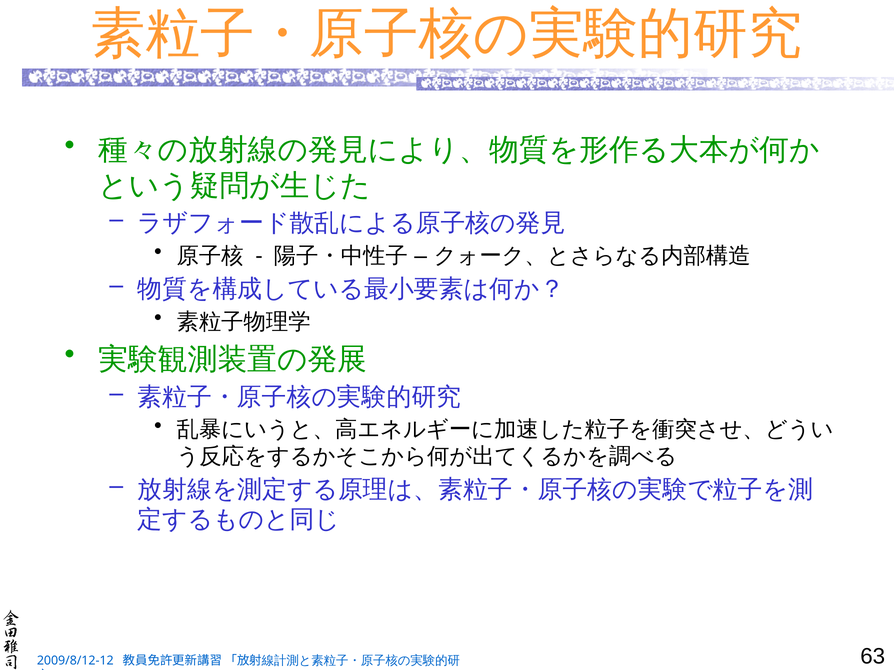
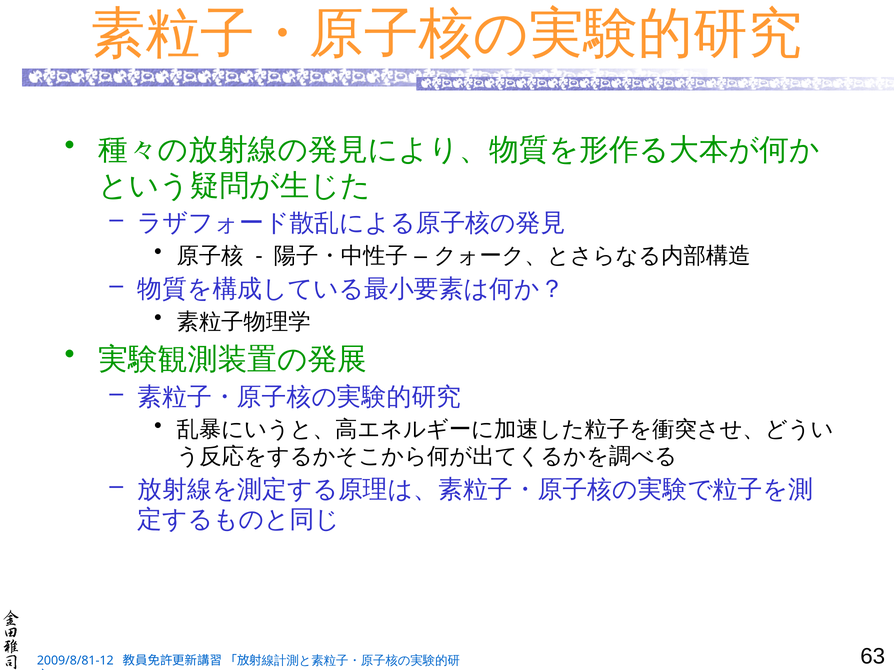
2009/8/12-12: 2009/8/12-12 -> 2009/8/81-12 (75, 661)
